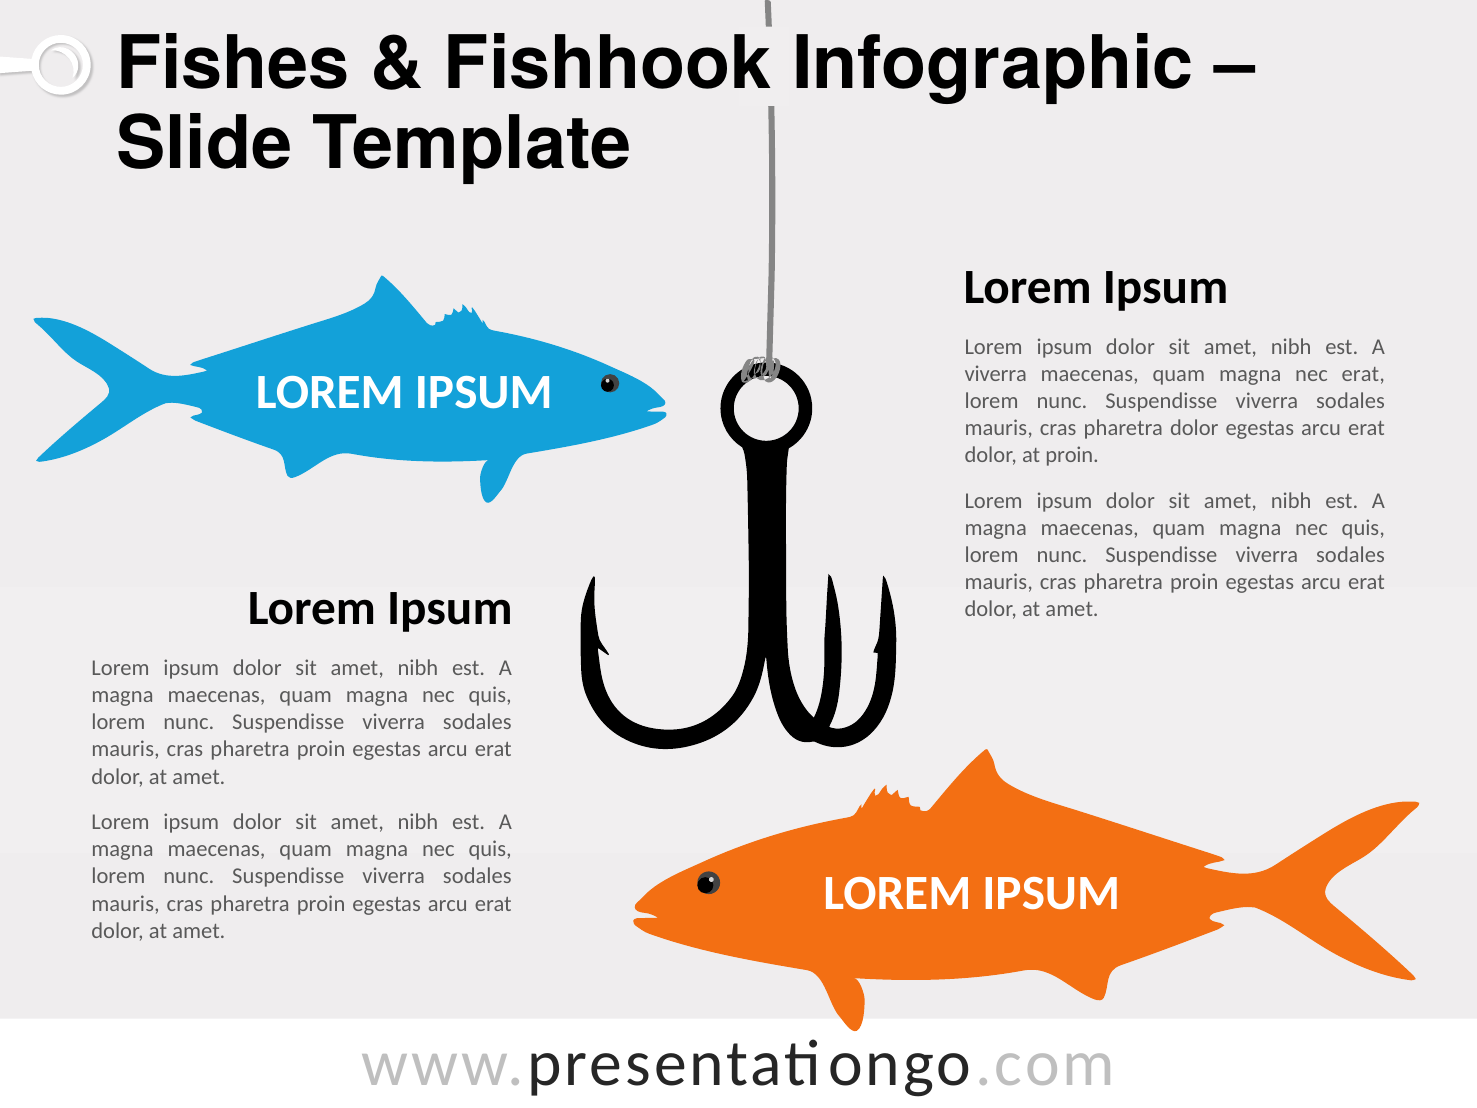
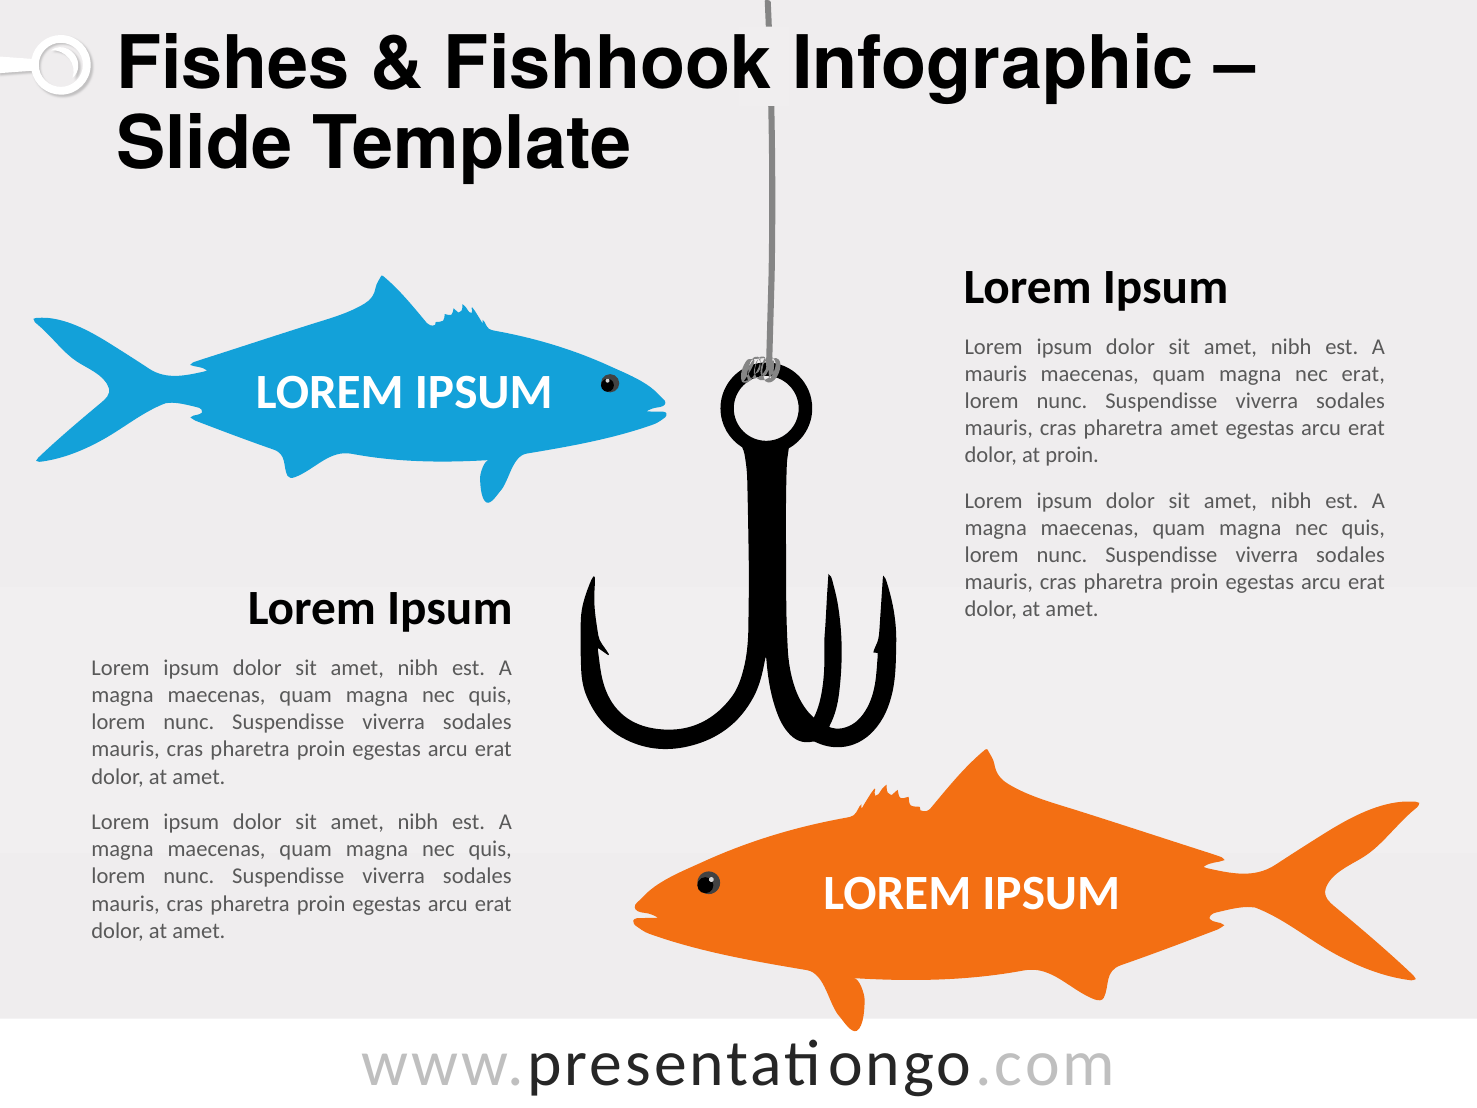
viverra: viverra -> mauris (996, 374)
pharetra dolor: dolor -> amet (1194, 428)
